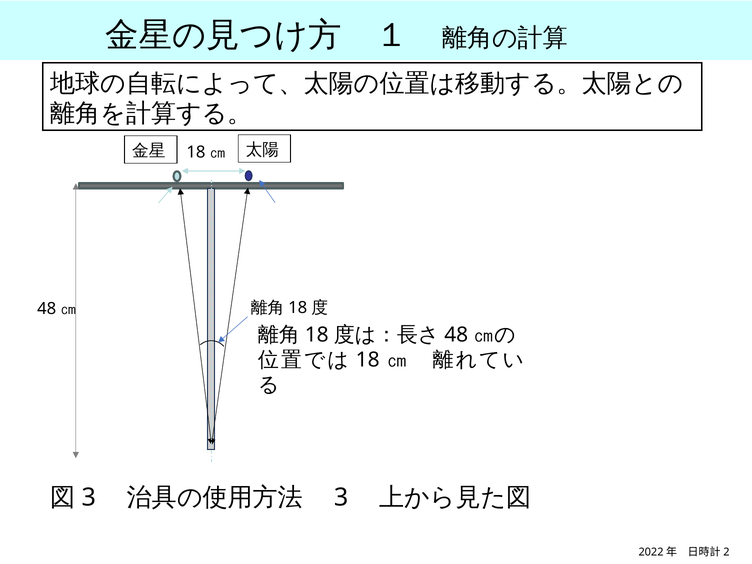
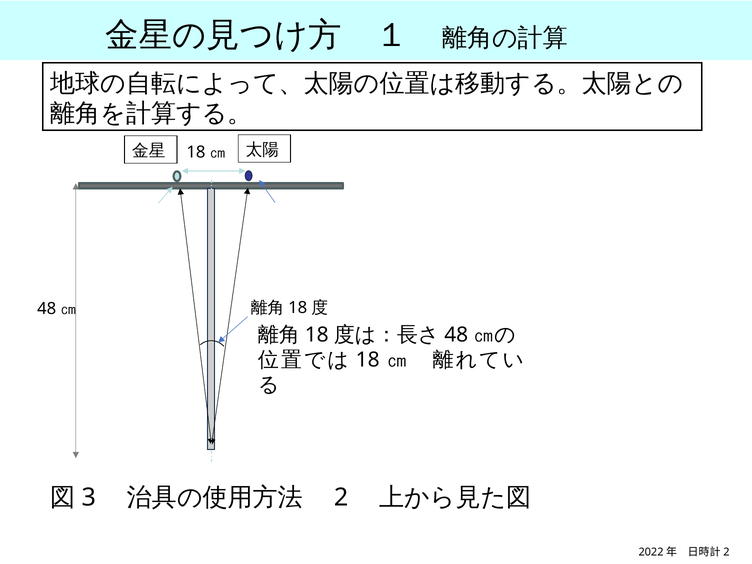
3: 3 -> 2 (341, 497)
